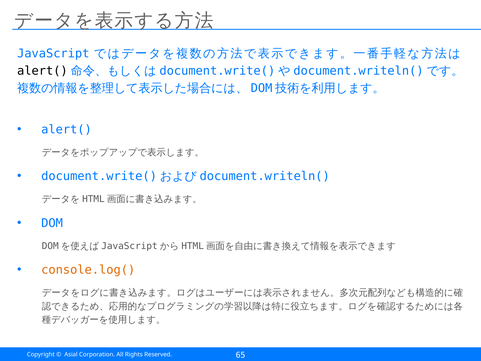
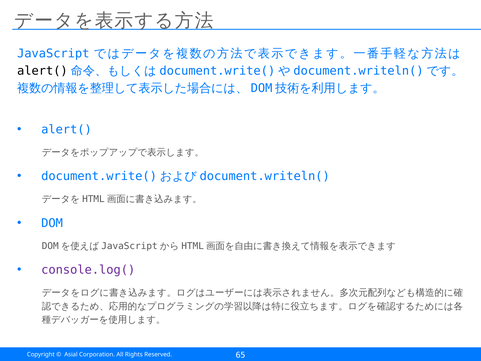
console.log( colour: orange -> purple (88, 270)
